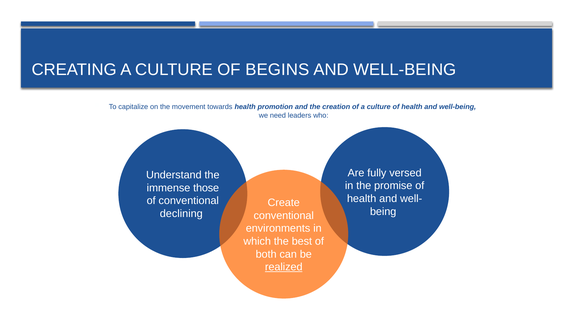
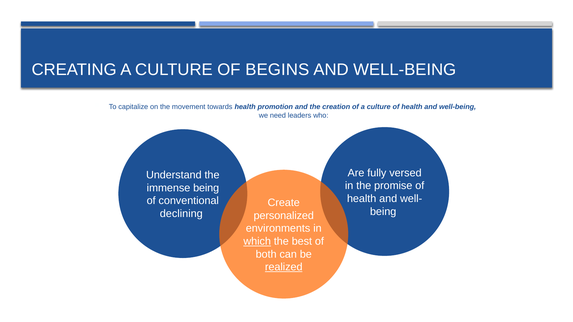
immense those: those -> being (206, 188)
conventional: conventional -> personalized (284, 216)
which underline: none -> present (257, 242)
